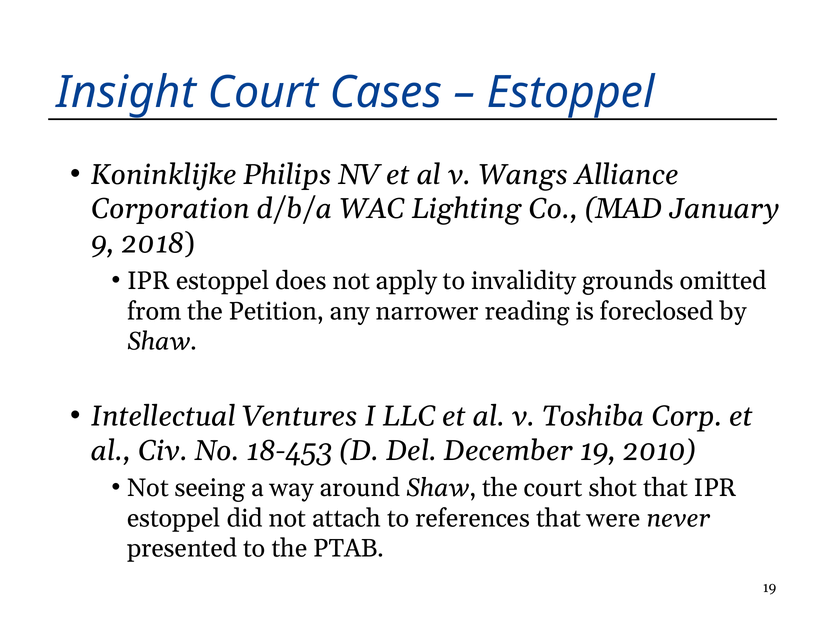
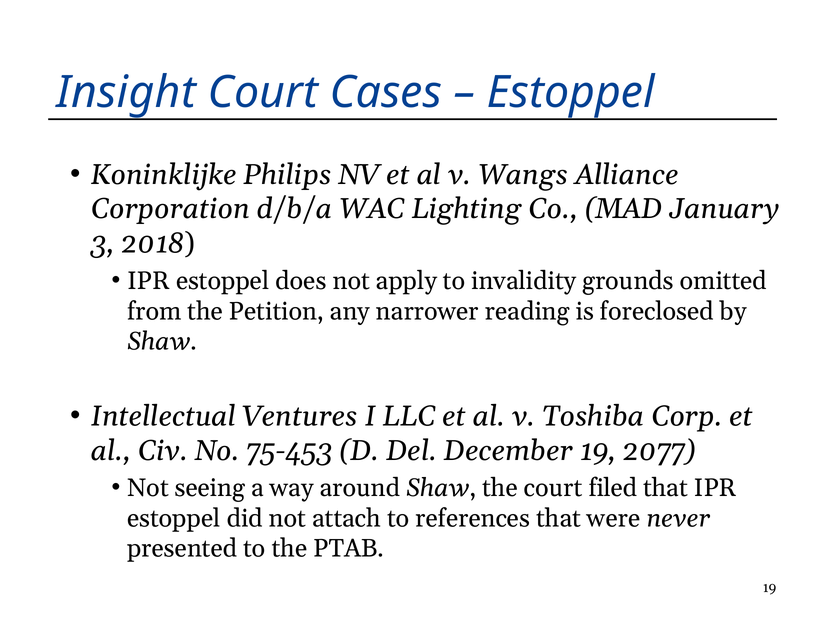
9: 9 -> 3 (103, 244)
18-453: 18-453 -> 75-453 (290, 451)
2010: 2010 -> 2077 (659, 451)
shot: shot -> filed (613, 489)
